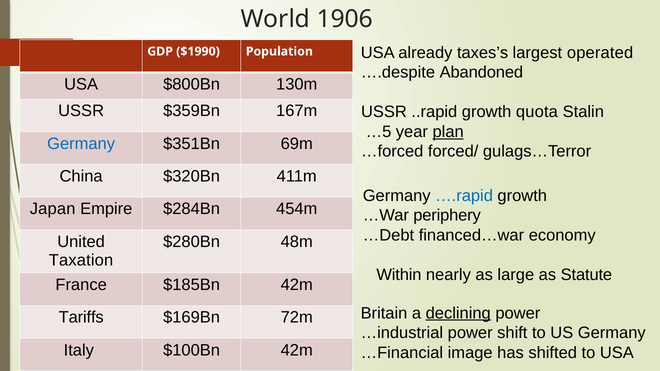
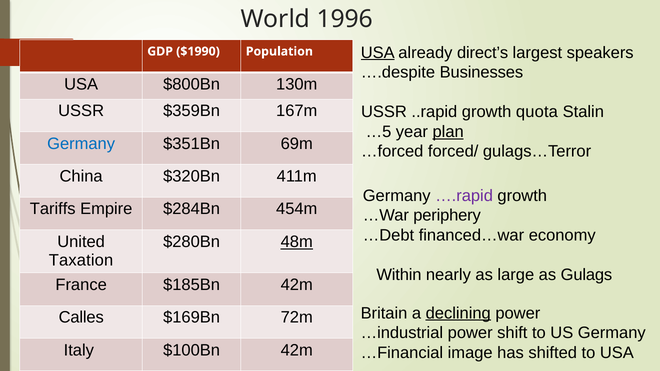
1906: 1906 -> 1996 (345, 19)
USA underline: none -> present (378, 53)
taxes’s: taxes’s -> direct’s (483, 53)
operated: operated -> speakers (600, 53)
Abandoned: Abandoned -> Businesses (481, 72)
….rapid colour: blue -> purple (464, 196)
Japan: Japan -> Tariffs (53, 209)
48m underline: none -> present (297, 242)
Statute: Statute -> Gulags (586, 275)
Tariffs: Tariffs -> Calles (81, 318)
